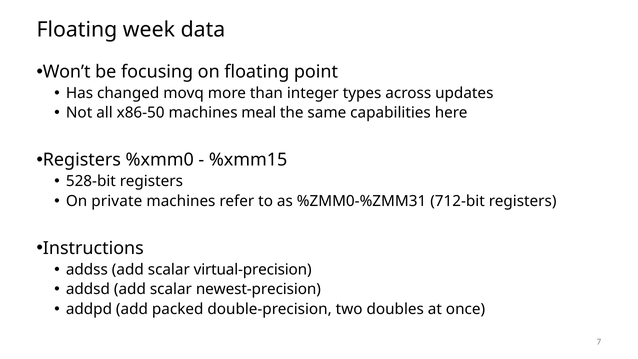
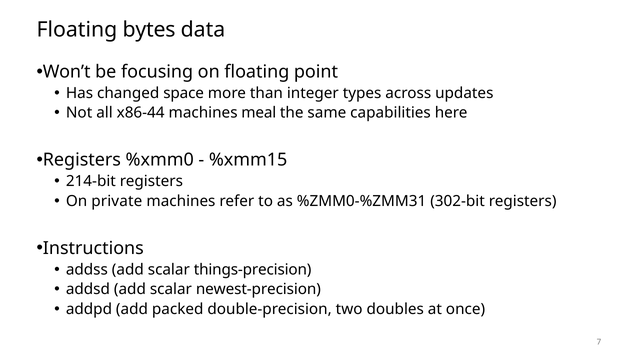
week: week -> bytes (149, 30)
movq: movq -> space (184, 93)
x86-50: x86-50 -> x86-44 (141, 113)
528-bit: 528-bit -> 214-bit (91, 181)
712-bit: 712-bit -> 302-bit (458, 201)
virtual-precision: virtual-precision -> things-precision (253, 269)
